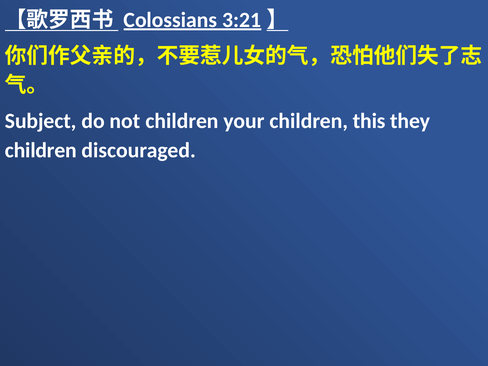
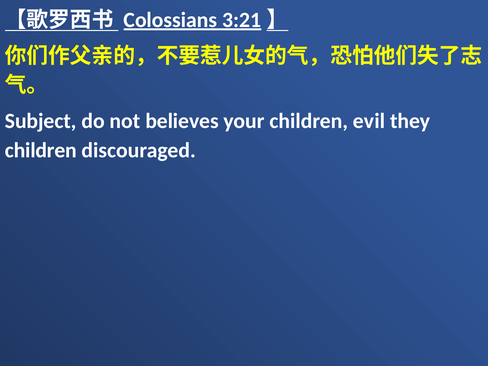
not children: children -> believes (182, 121)
this: this -> evil (369, 121)
